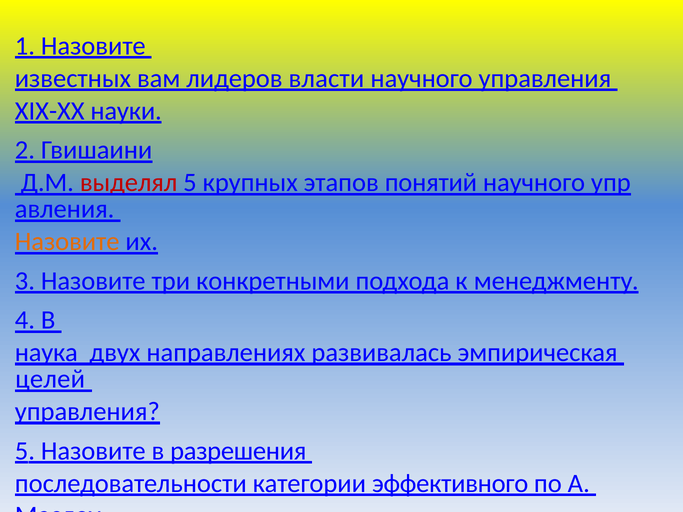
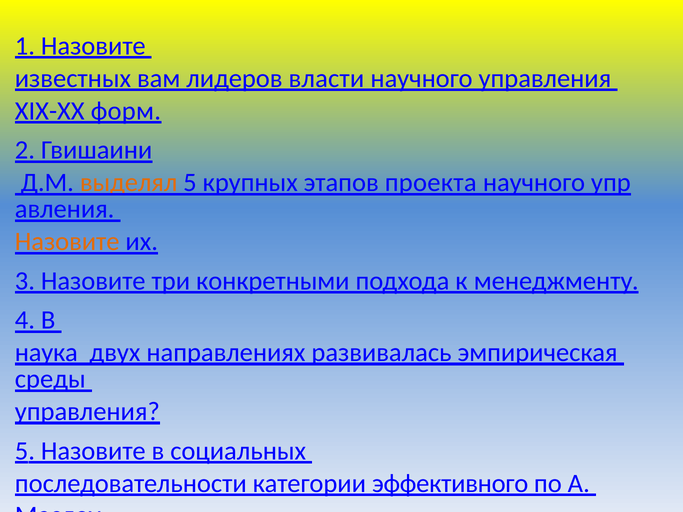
науки: науки -> форм (126, 111)
выделял colour: red -> orange (129, 183)
понятий: понятий -> проекта (431, 183)
целей: целей -> среды (50, 379)
разрешения: разрешения -> социальных (238, 451)
